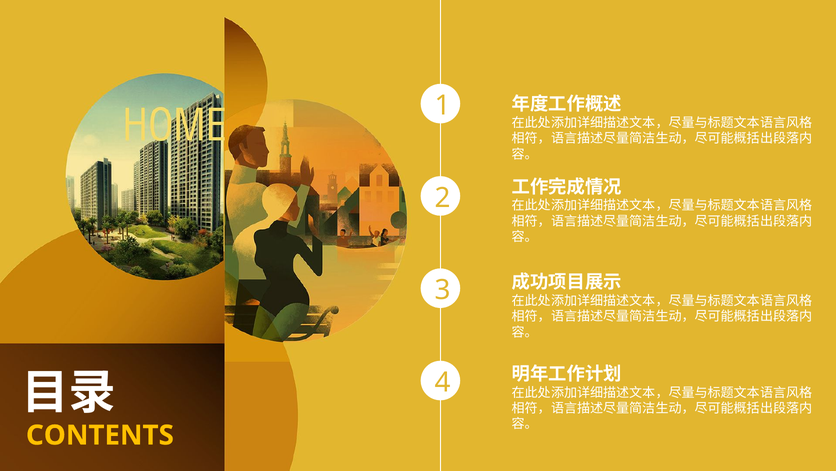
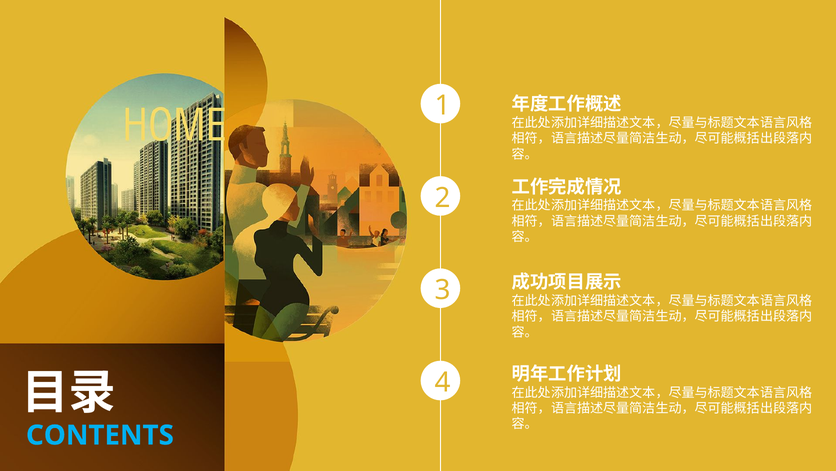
CONTENTS colour: yellow -> light blue (100, 435)
